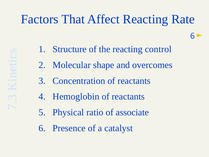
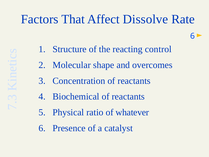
Affect Reacting: Reacting -> Dissolve (145, 19)
Hemoglobin: Hemoglobin -> Biochemical (76, 96)
associate: associate -> whatever (132, 112)
